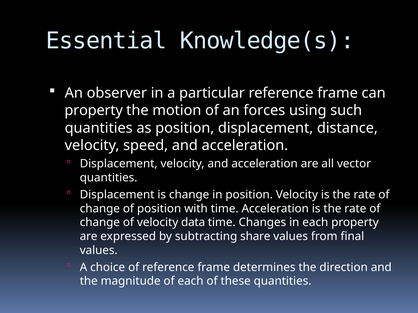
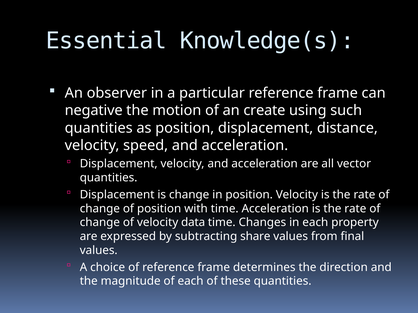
property: property -> negative (94, 111)
forces: forces -> create (264, 111)
